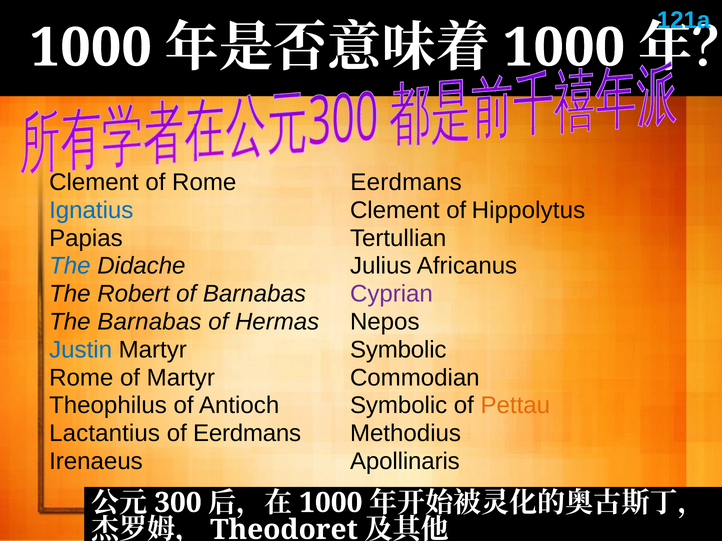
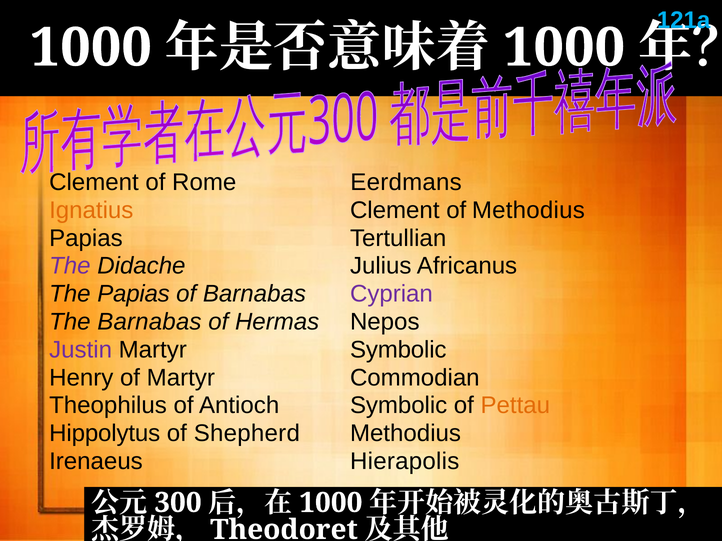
Ignatius colour: blue -> orange (91, 210)
of Hippolytus: Hippolytus -> Methodius (528, 210)
The colour: blue -> purple (70, 266)
The Robert: Robert -> Papias (134, 294)
Justin colour: blue -> purple (81, 350)
Rome: Rome -> Henry (81, 378)
Lactantius: Lactantius -> Hippolytus (105, 434)
of Eerdmans: Eerdmans -> Shepherd (247, 434)
Apollinaris: Apollinaris -> Hierapolis (405, 462)
